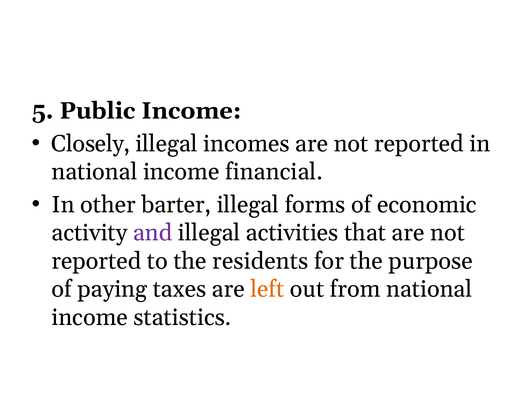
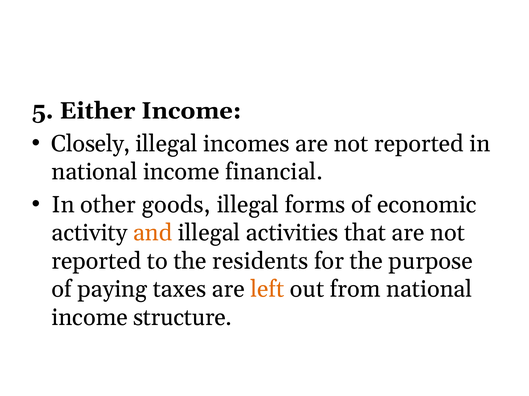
Public: Public -> Either (97, 111)
barter: barter -> goods (176, 205)
and colour: purple -> orange (153, 233)
statistics: statistics -> structure (182, 318)
